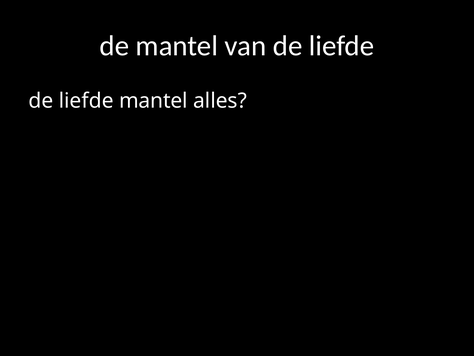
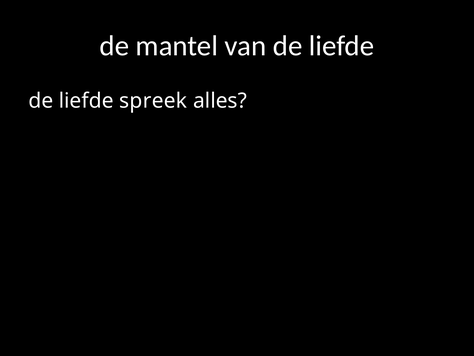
liefde mantel: mantel -> spreek (153, 101)
